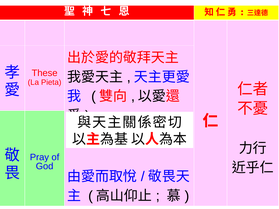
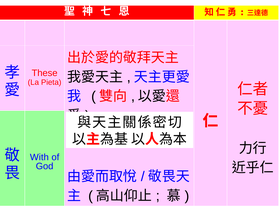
Pray: Pray -> With (39, 157)
